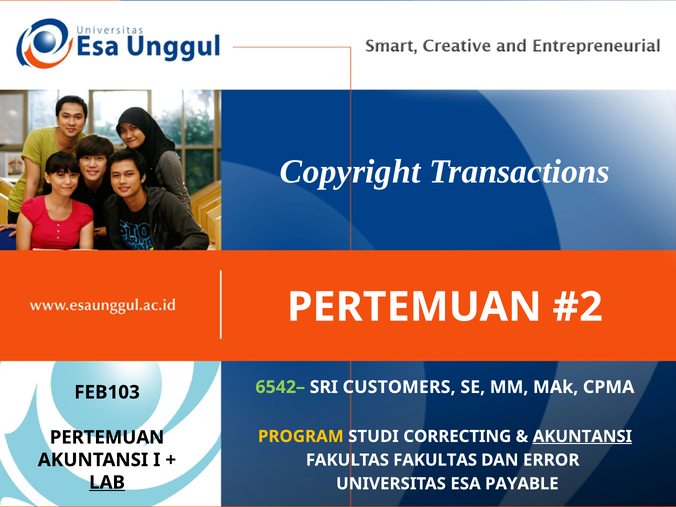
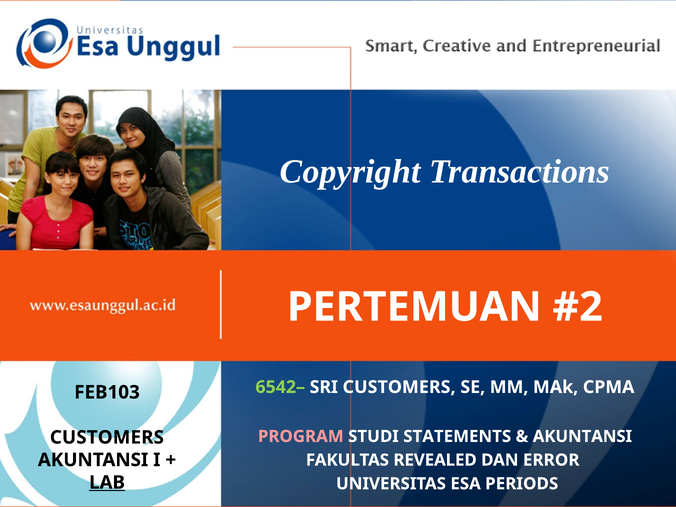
PROGRAM colour: yellow -> pink (301, 436)
CORRECTING: CORRECTING -> STATEMENTS (457, 436)
AKUNTANSI underline: present -> none (582, 436)
PERTEMUAN: PERTEMUAN -> CUSTOMERS (107, 437)
FAKULTAS FAKULTAS: FAKULTAS -> REVEALED (435, 460)
PAYABLE: PAYABLE -> PERIODS (522, 484)
